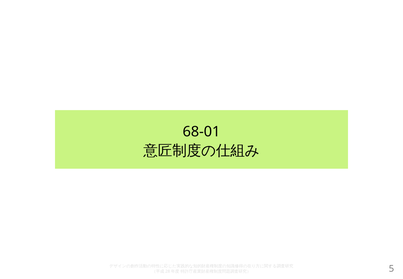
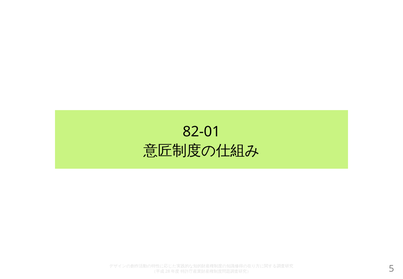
68-01: 68-01 -> 82-01 (201, 132)
